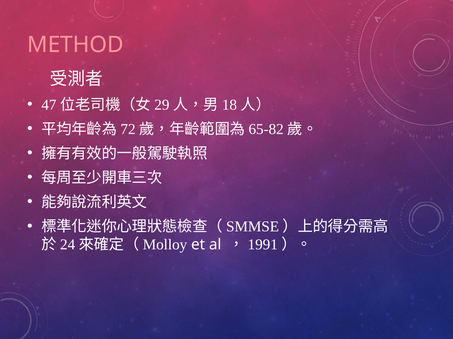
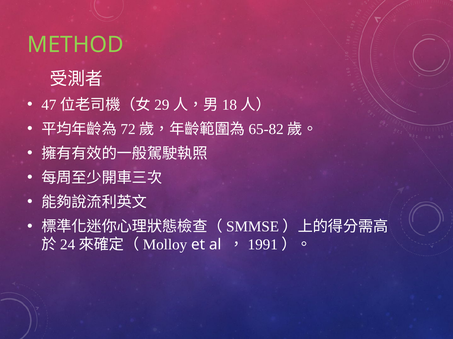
METHOD colour: pink -> light green (76, 45)
